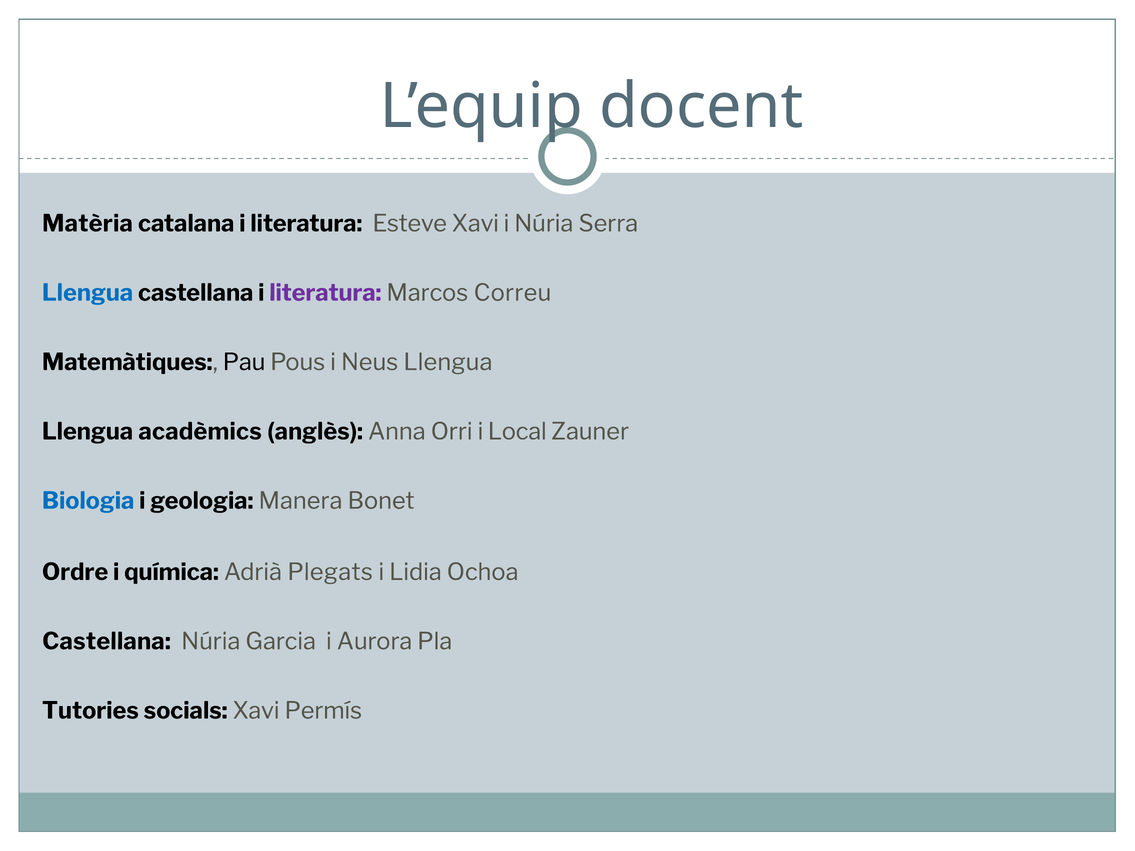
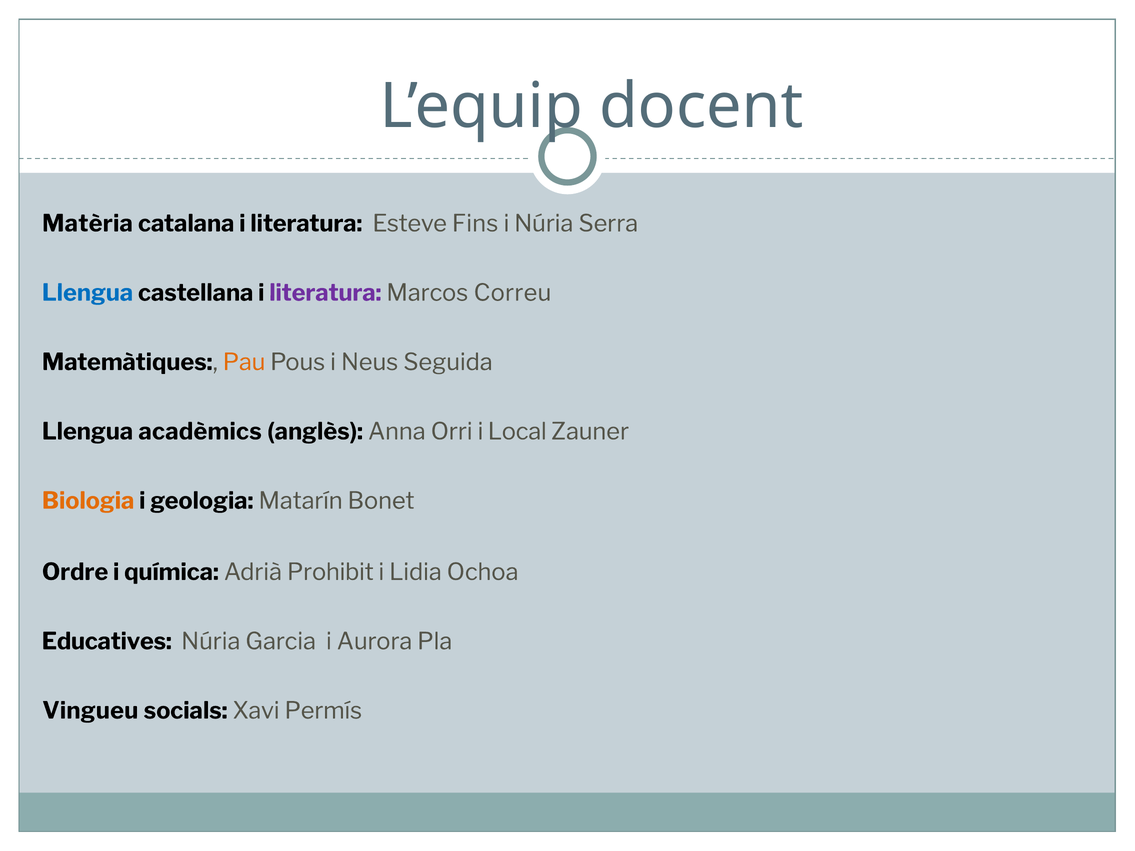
Esteve Xavi: Xavi -> Fins (475, 224)
Pau colour: black -> orange (244, 362)
Neus Llengua: Llengua -> Seguida (448, 362)
Biologia colour: blue -> orange (88, 501)
Manera: Manera -> Matarín (301, 501)
Plegats: Plegats -> Prohibit (330, 572)
Castellana: Castellana -> Educatives (107, 642)
Tutories: Tutories -> Vingueu (90, 711)
